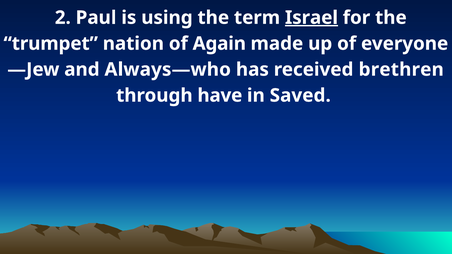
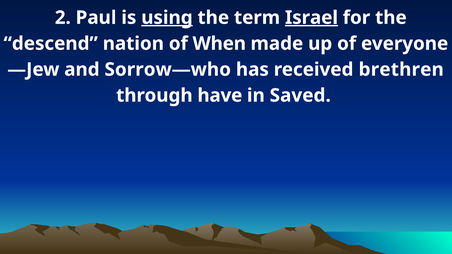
using underline: none -> present (167, 18)
trumpet: trumpet -> descend (51, 44)
Again: Again -> When (219, 44)
Always—who: Always—who -> Sorrow—who (168, 70)
